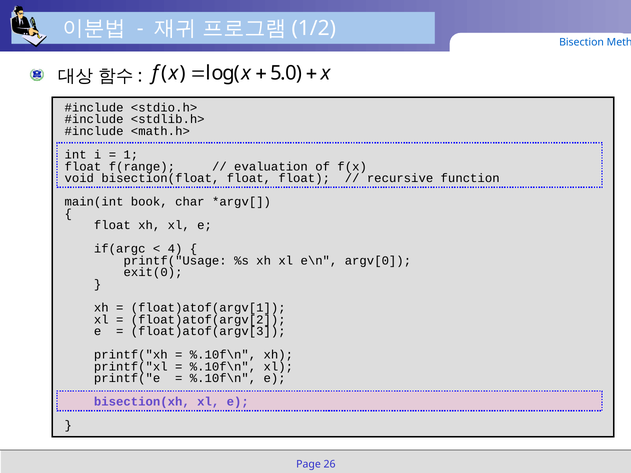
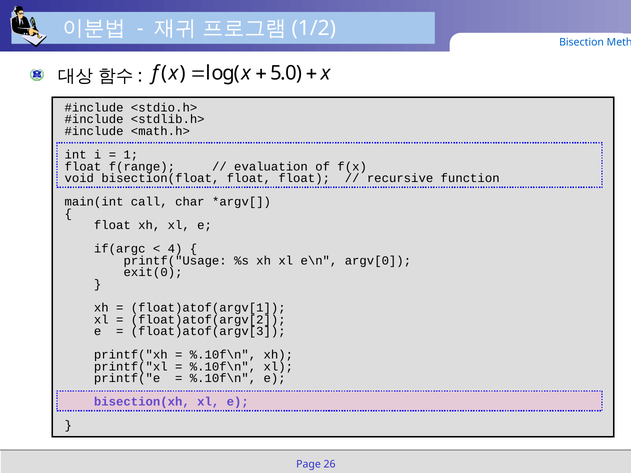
book: book -> call (149, 202)
